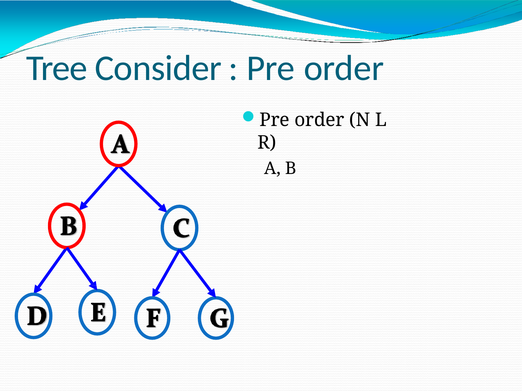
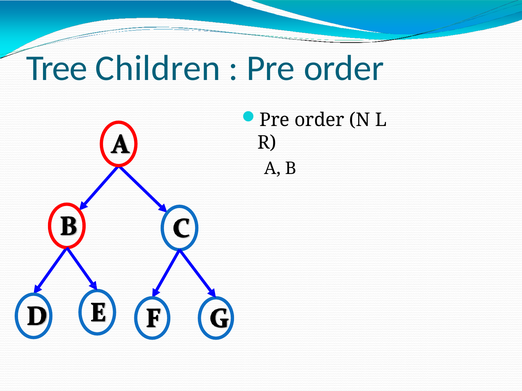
Consider: Consider -> Children (158, 68)
